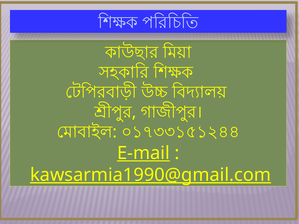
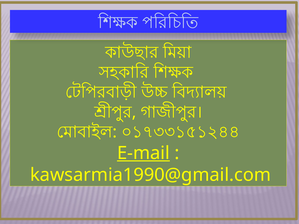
kawsarmia1990@gmail.com underline: present -> none (151, 175)
